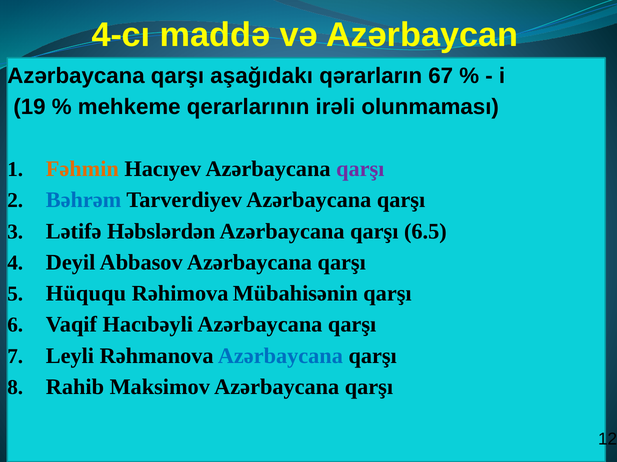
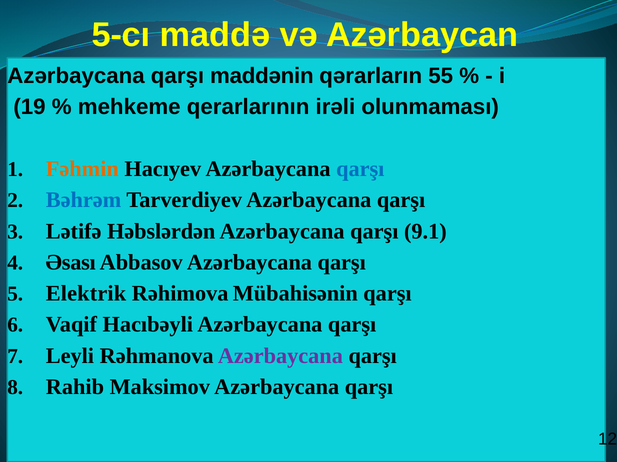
4-cı: 4-cı -> 5-cı (121, 35)
aşağıdakı: aşağıdakı -> maddənin (262, 76)
67: 67 -> 55 (441, 76)
qarşı colour: purple -> blue (360, 169)
6.5: 6.5 -> 9.1 (425, 232)
Deyil: Deyil -> Əsası (71, 263)
Hüququ: Hüququ -> Elektrik (86, 294)
Azərbaycana colour: blue -> purple (280, 356)
